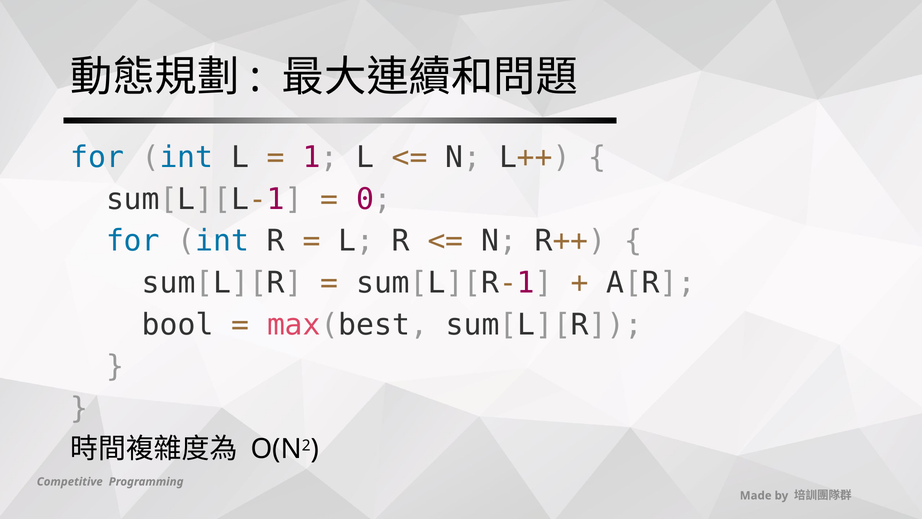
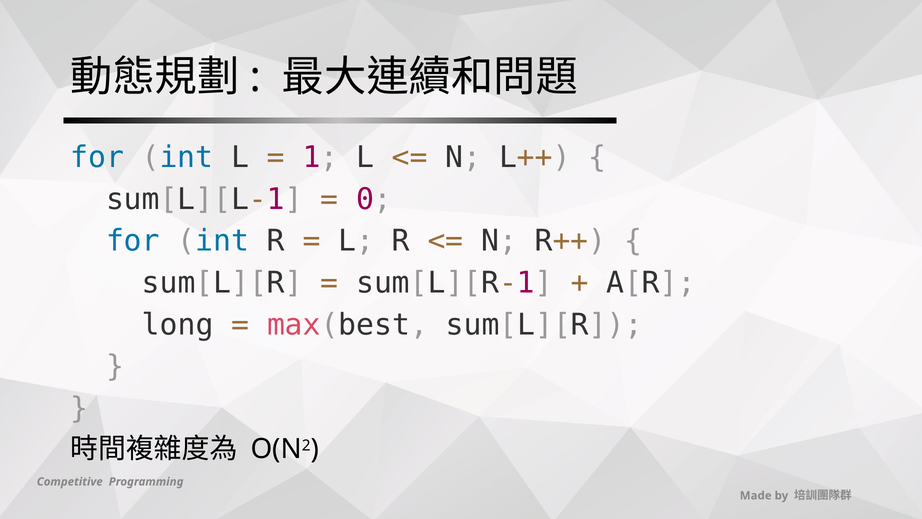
bool: bool -> long (178, 325)
